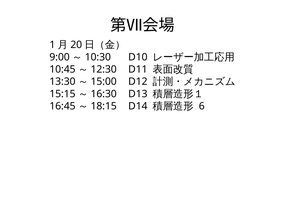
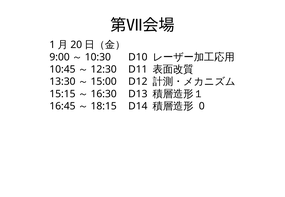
6: 6 -> 0 (202, 106)
